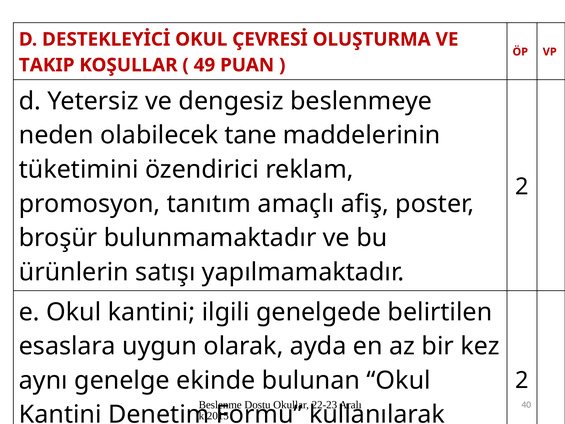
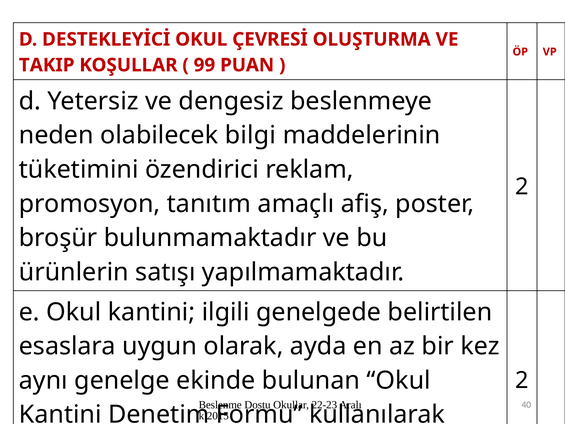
49: 49 -> 99 (204, 65)
tane: tane -> bilgi (250, 135)
